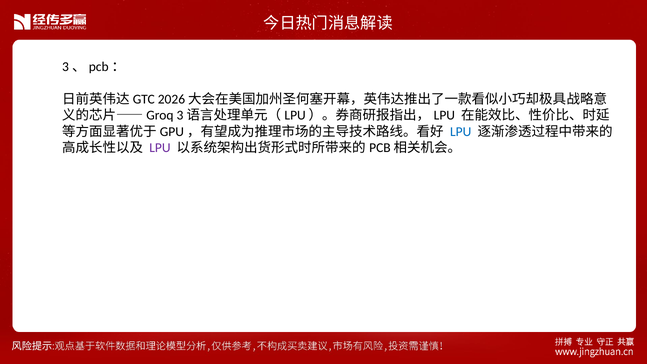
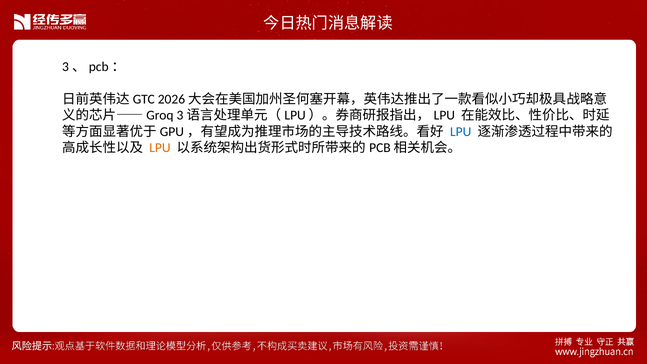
LPU colour: purple -> orange (160, 148)
